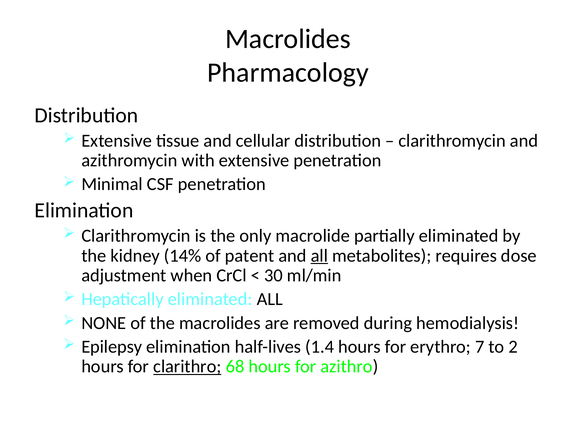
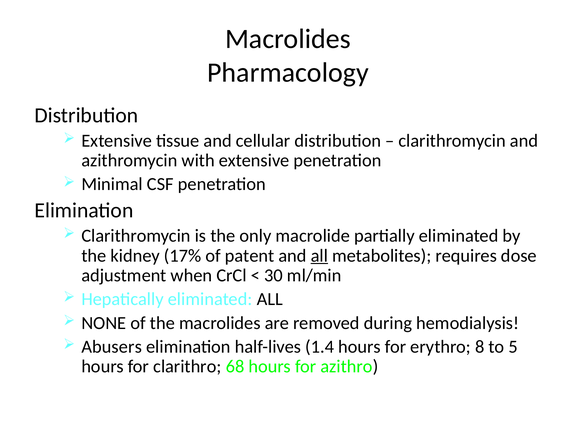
14%: 14% -> 17% (183, 256)
Epilepsy: Epilepsy -> Abusers (112, 347)
7: 7 -> 8 (480, 347)
2: 2 -> 5 (513, 347)
clarithro underline: present -> none (187, 366)
